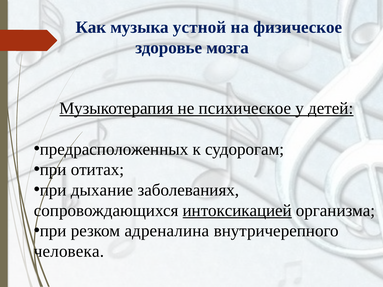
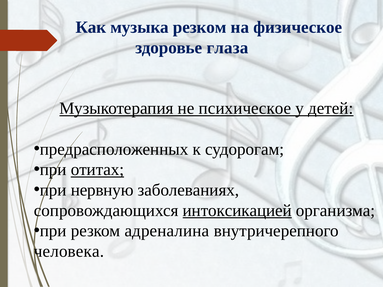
музыка устной: устной -> резком (200, 27)
мозга: мозга -> глаза (227, 48)
отитах underline: none -> present (97, 170)
дыхание: дыхание -> нервную (102, 190)
